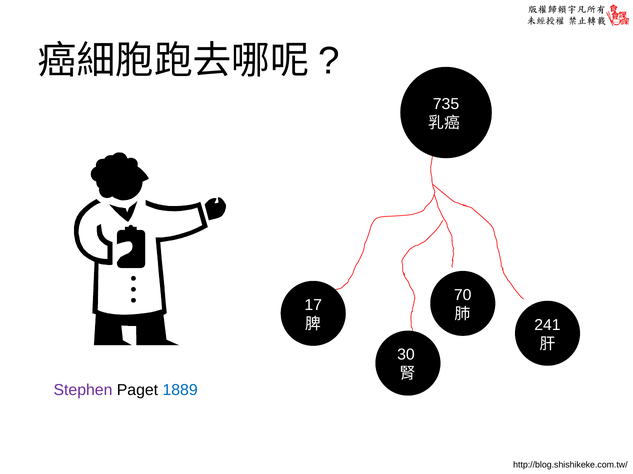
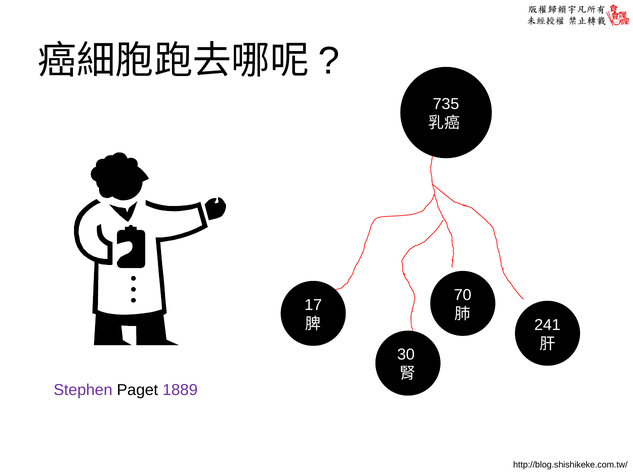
1889 colour: blue -> purple (180, 391)
